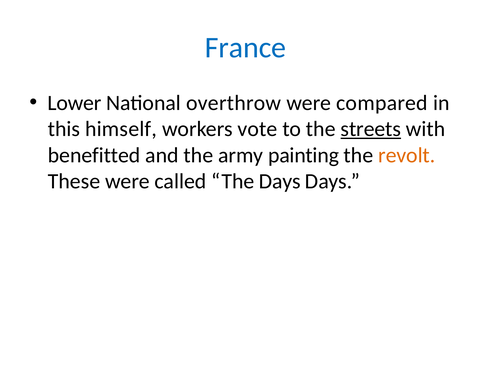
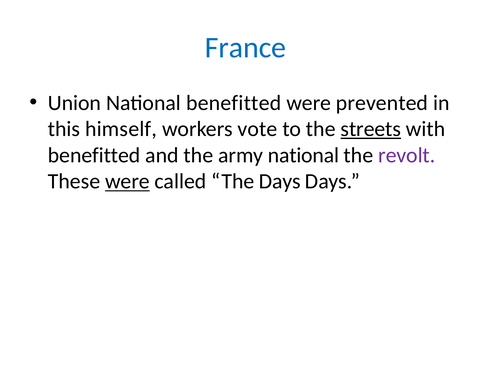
Lower: Lower -> Union (74, 103)
National overthrow: overthrow -> benefitted (234, 103)
compared: compared -> prevented (382, 103)
army painting: painting -> national (304, 155)
revolt colour: orange -> purple (407, 155)
were underline: none -> present (127, 182)
